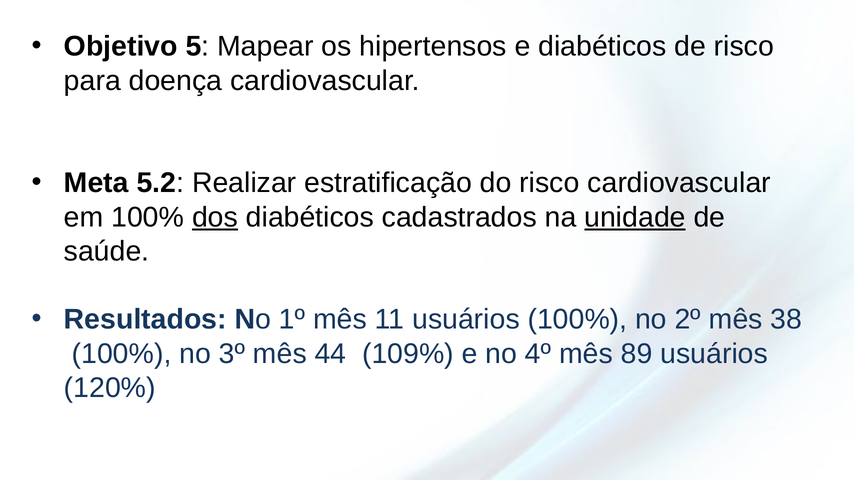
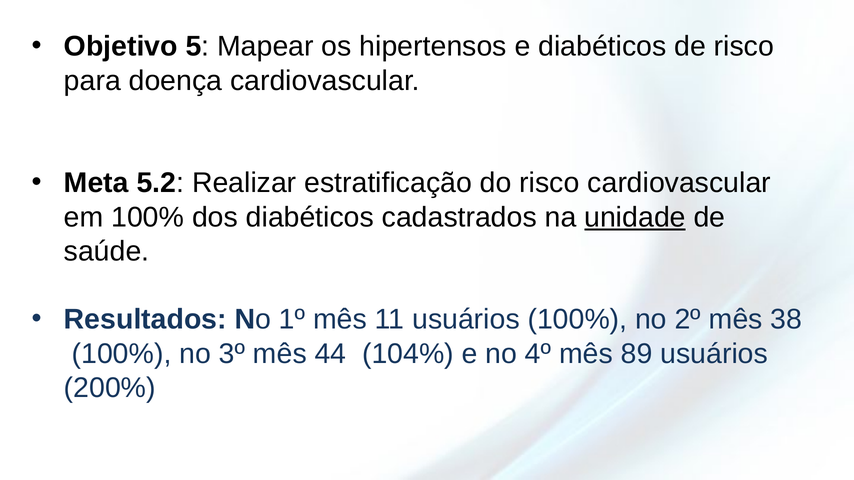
dos underline: present -> none (215, 217)
109%: 109% -> 104% (408, 354)
120%: 120% -> 200% (110, 388)
